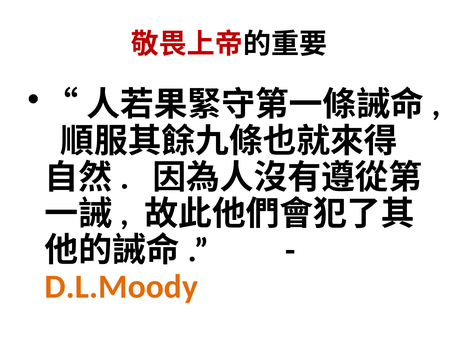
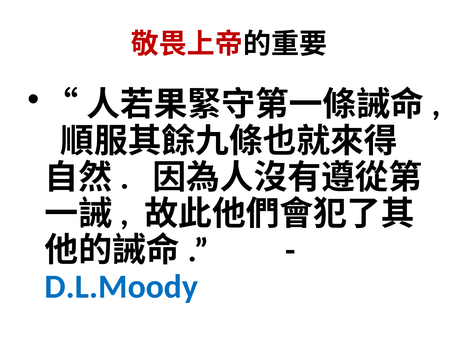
D.L.Moody colour: orange -> blue (121, 287)
